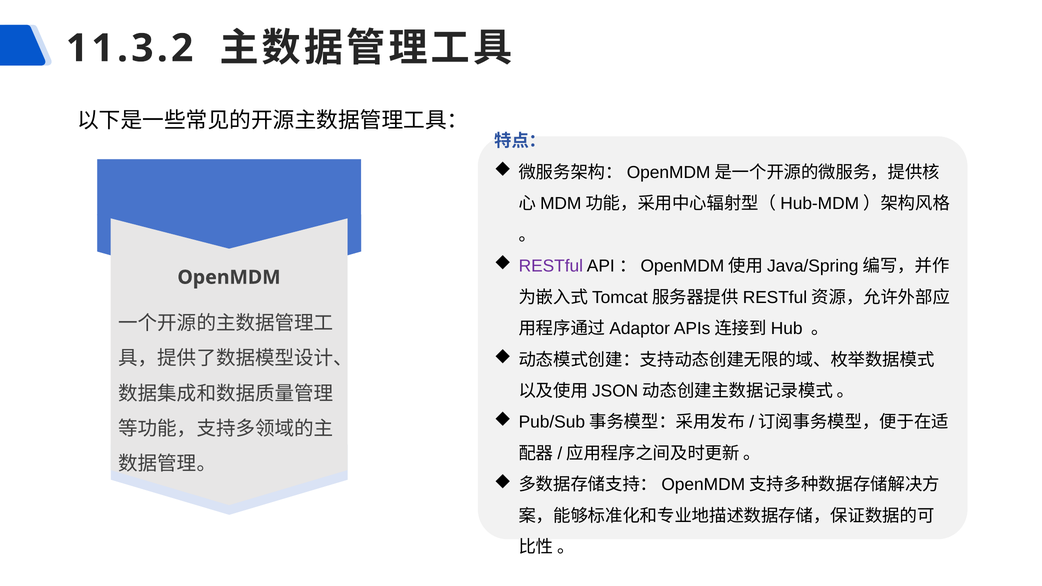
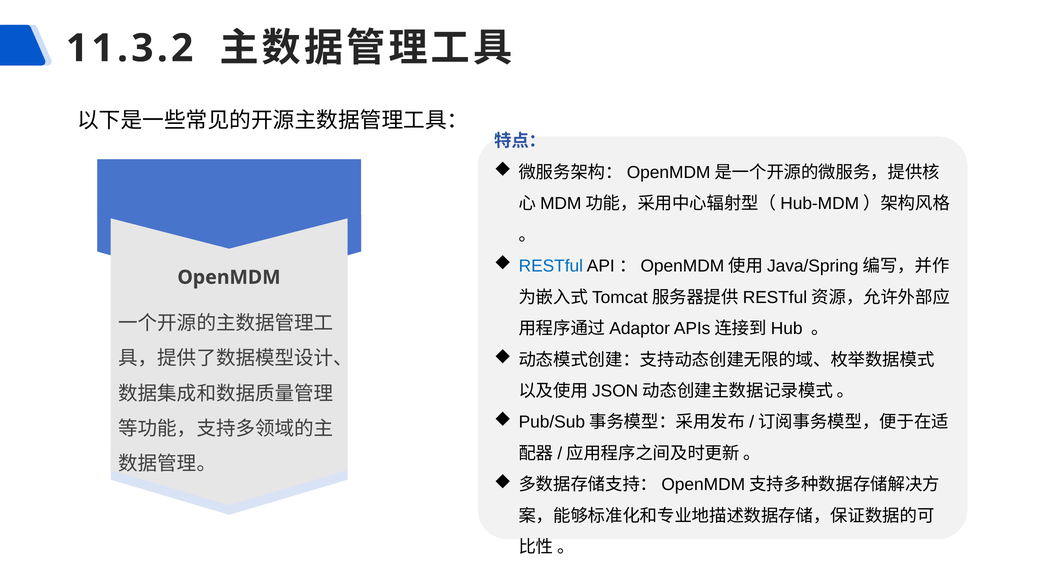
RESTful colour: purple -> blue (551, 266)
